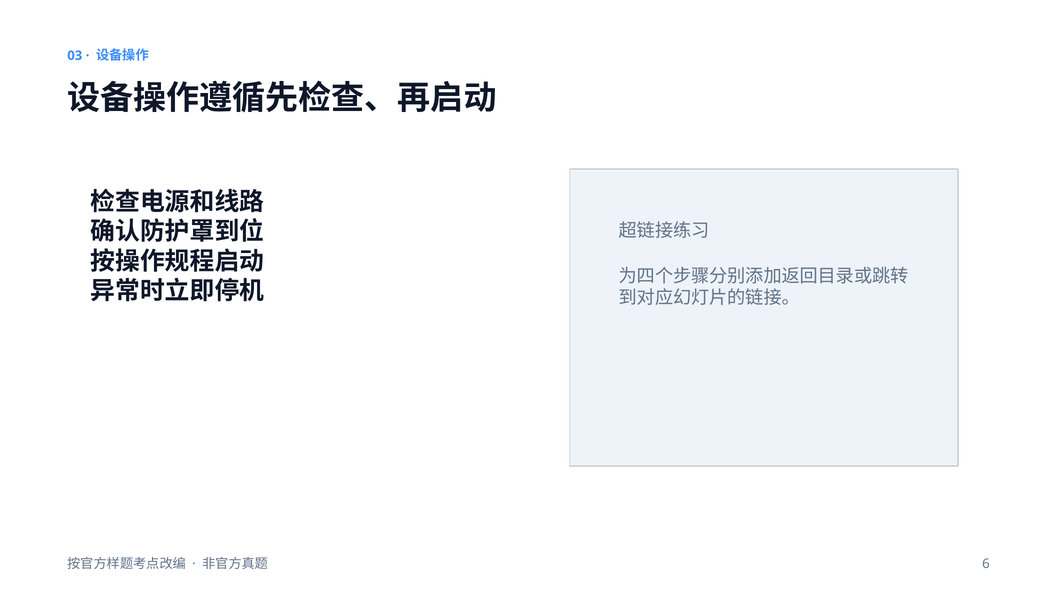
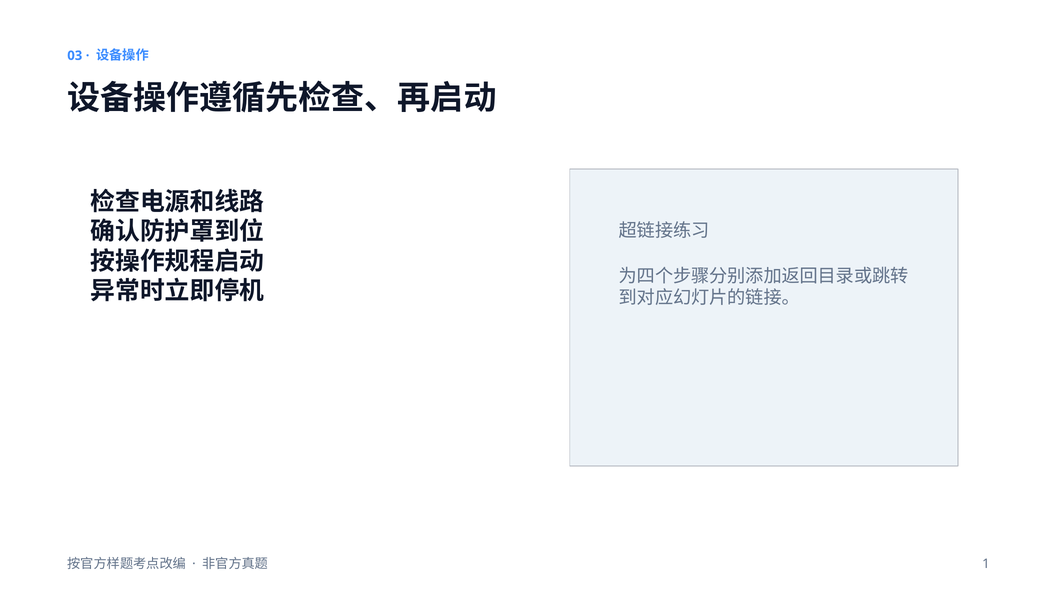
6: 6 -> 1 (986, 564)
